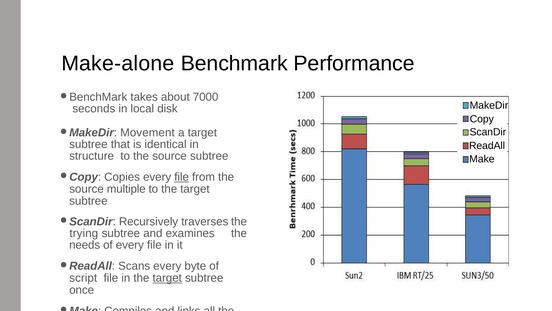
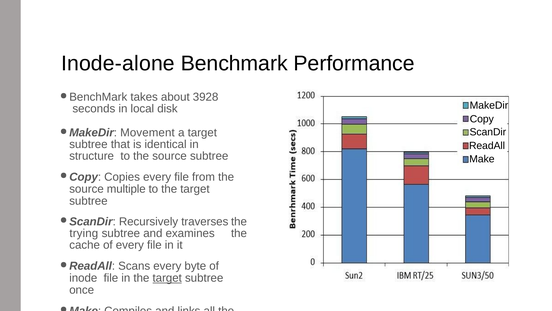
Make-alone: Make-alone -> Inode-alone (118, 63)
7000: 7000 -> 3928 (206, 97)
file underline: present -> none (182, 177)
needs: needs -> cache (85, 245)
script: script -> inode (83, 278)
